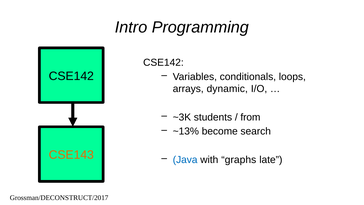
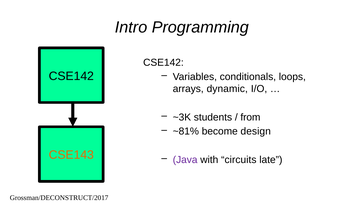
~13%: ~13% -> ~81% (186, 131)
search: search -> design (256, 131)
Java colour: blue -> purple (185, 160)
graphs: graphs -> circuits (239, 160)
